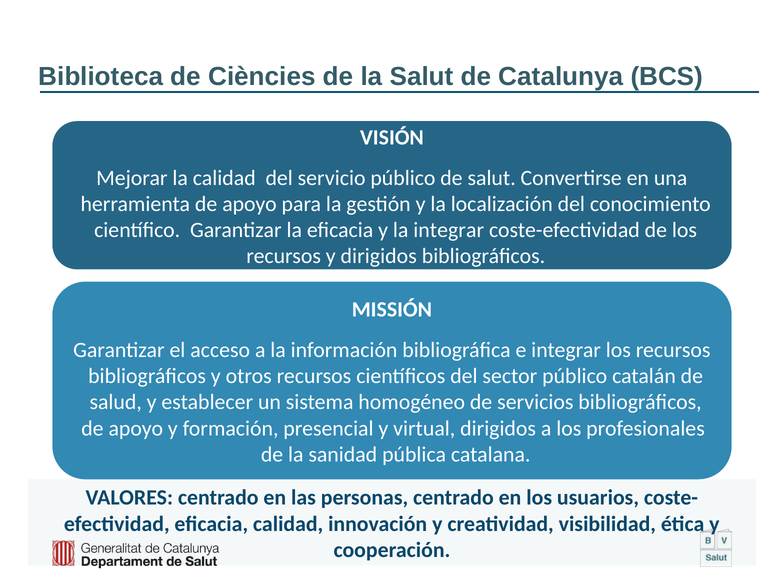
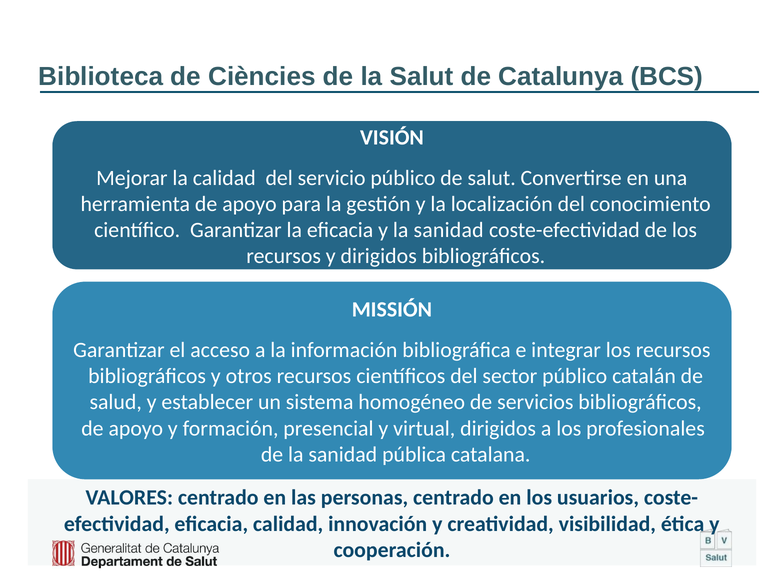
y la integrar: integrar -> sanidad (449, 230)
